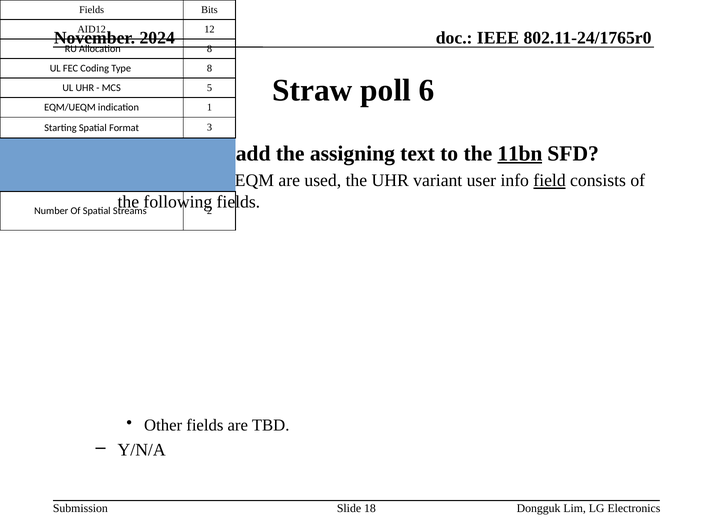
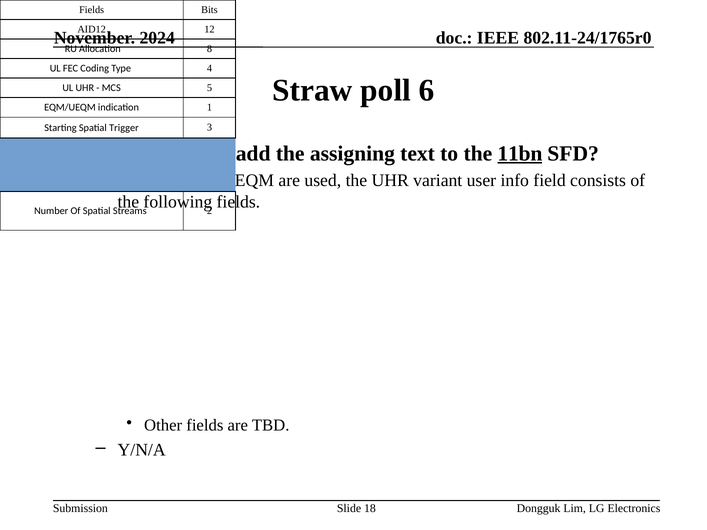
Type 8: 8 -> 4 (210, 68)
Format: Format -> Trigger (124, 128)
field underline: present -> none (550, 181)
